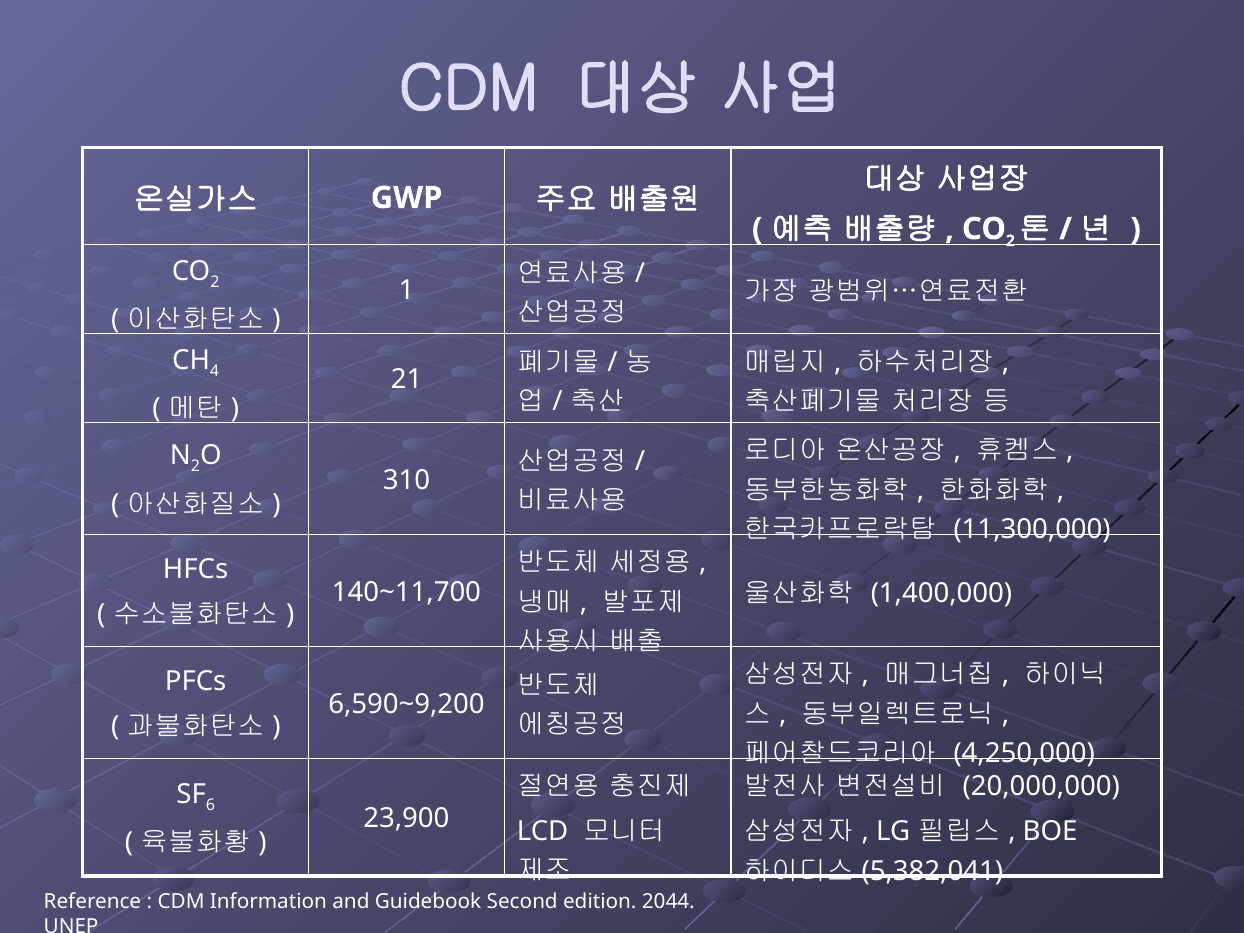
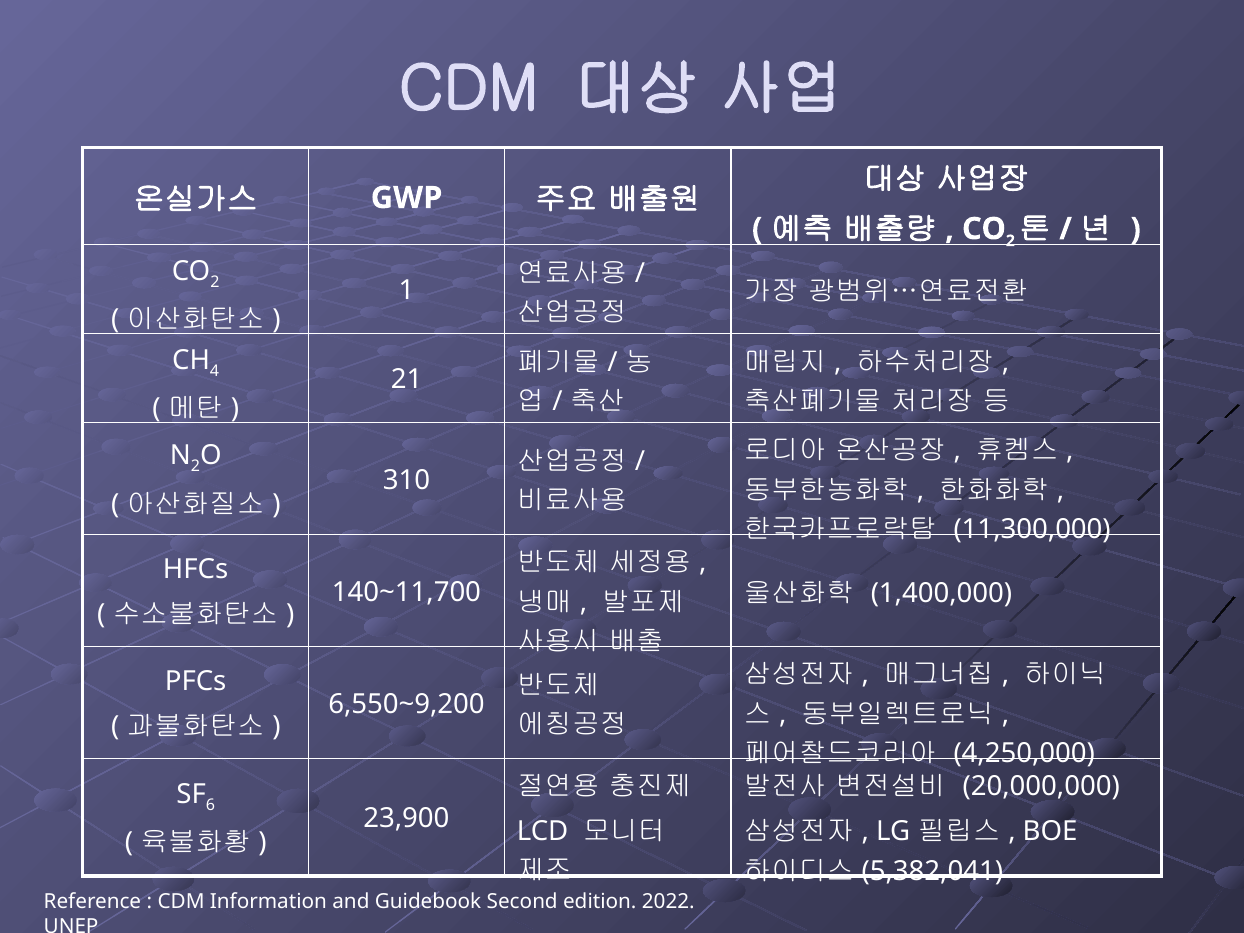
6,590~9,200: 6,590~9,200 -> 6,550~9,200 (407, 704)
2044: 2044 -> 2022 (668, 902)
